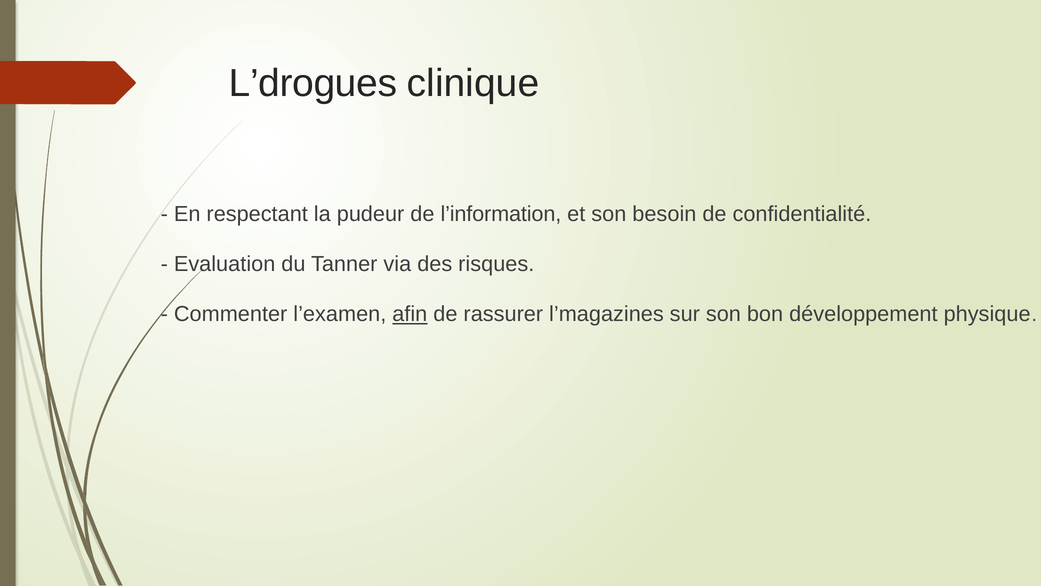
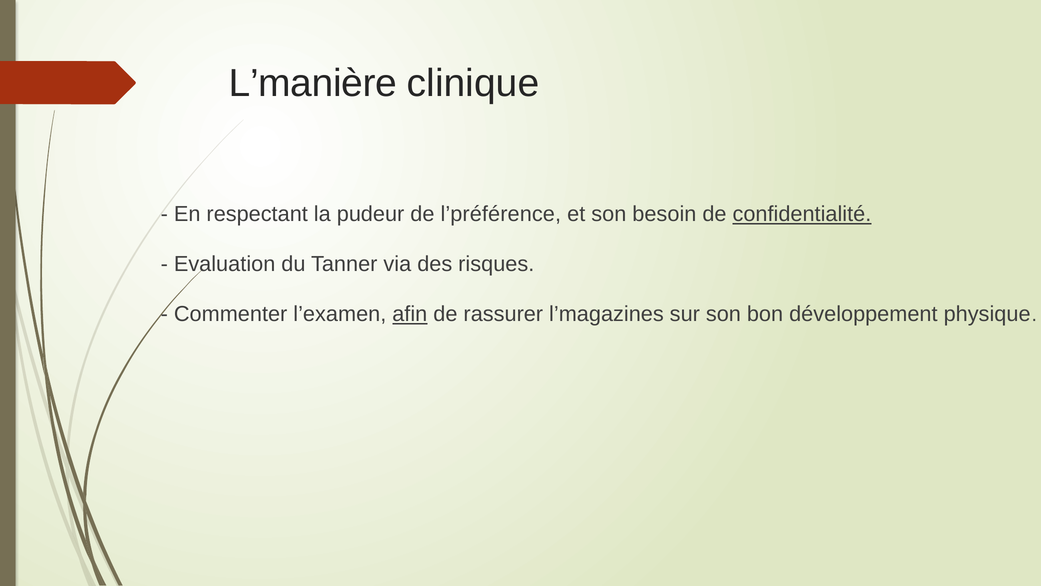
L’drogues: L’drogues -> L’manière (313, 83)
l’information: l’information -> l’préférence (501, 214)
confidentialité underline: none -> present (802, 214)
